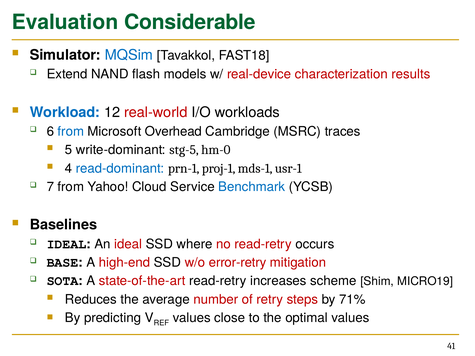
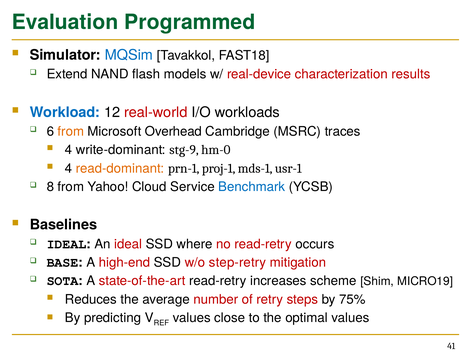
Considerable: Considerable -> Programmed (190, 22)
from colour: blue -> orange (71, 131)
5: 5 -> 4 (69, 150)
stg-5: stg-5 -> stg-9 (184, 150)
read-dominant colour: blue -> orange (120, 168)
7: 7 -> 8 (50, 187)
error-retry: error-retry -> step-retry (237, 263)
71%: 71% -> 75% (352, 300)
